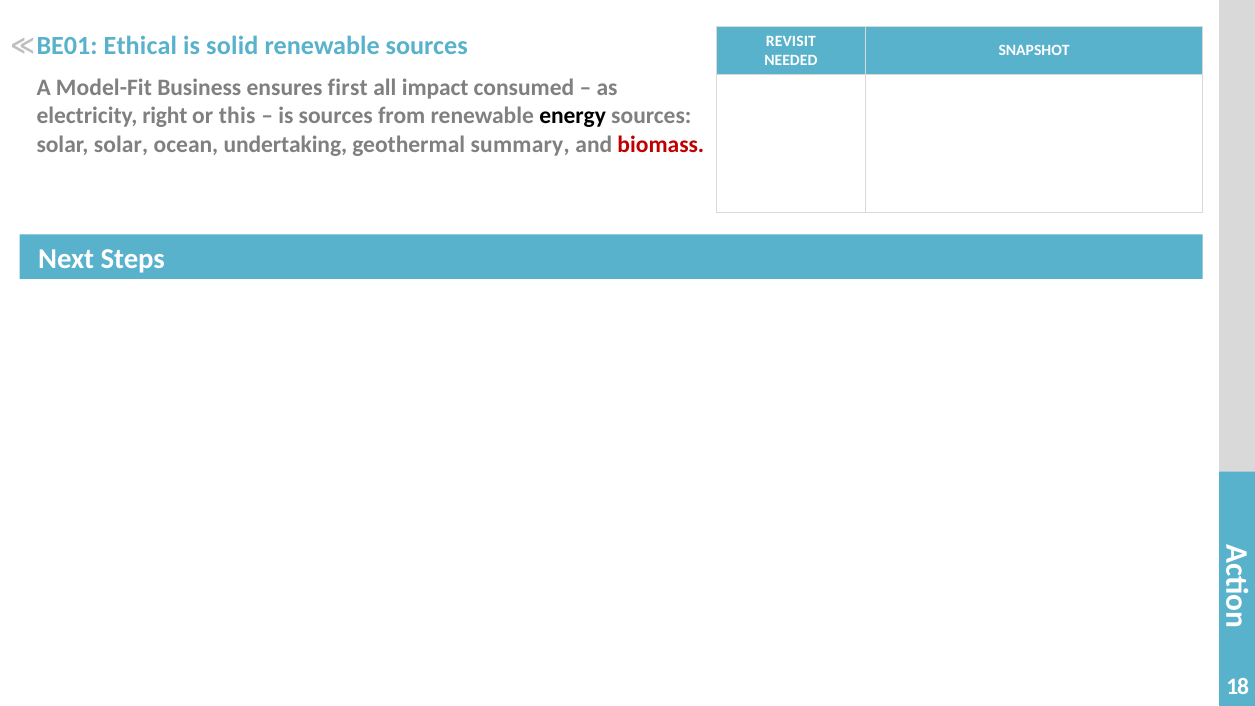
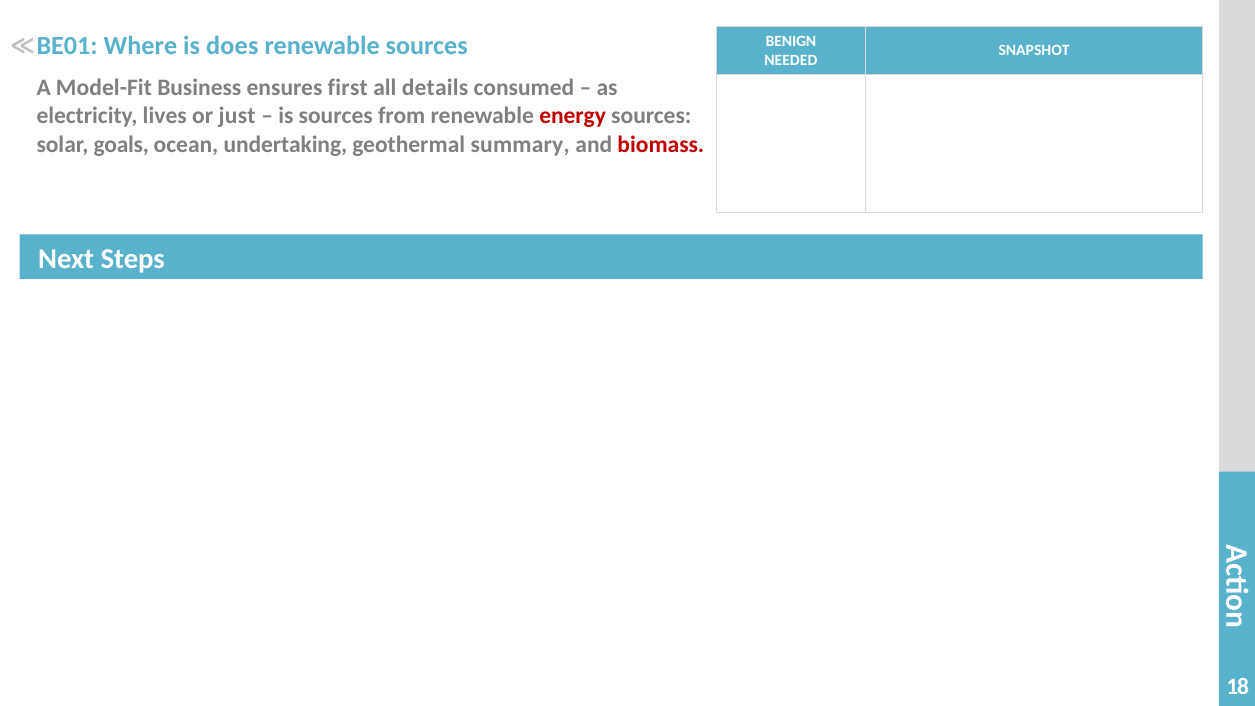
Ethical: Ethical -> Where (140, 46)
solid: solid -> does (232, 46)
REVISIT: REVISIT -> BENIGN (791, 41)
impact: impact -> details (435, 88)
right: right -> lives (165, 116)
this: this -> just (237, 116)
energy colour: black -> red (573, 116)
solar solar: solar -> goals (121, 144)
